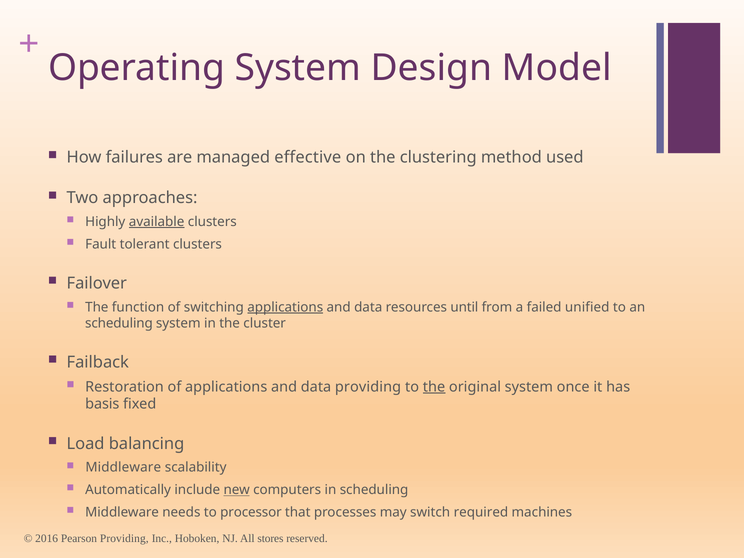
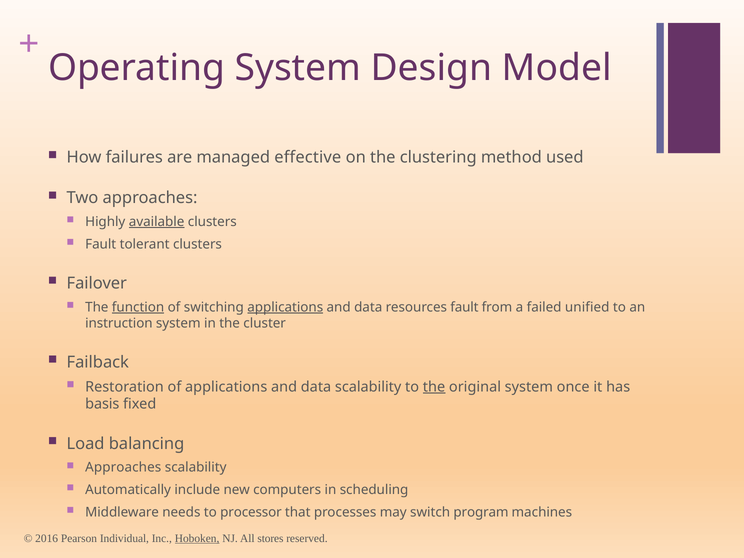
function underline: none -> present (138, 307)
resources until: until -> fault (464, 307)
scheduling: scheduling -> instruction (119, 323)
data providing: providing -> scalability (368, 387)
Middleware: Middleware -> Approaches (123, 468)
new underline: present -> none (237, 490)
required: required -> program (481, 512)
Pearson Providing: Providing -> Individual (124, 538)
Hoboken underline: none -> present (197, 538)
